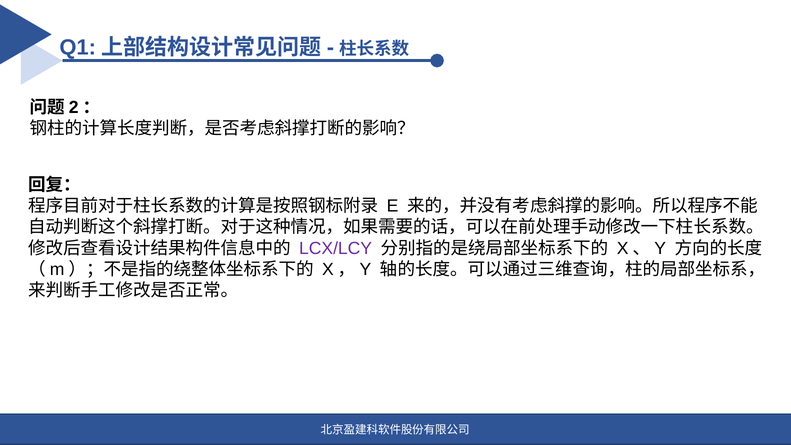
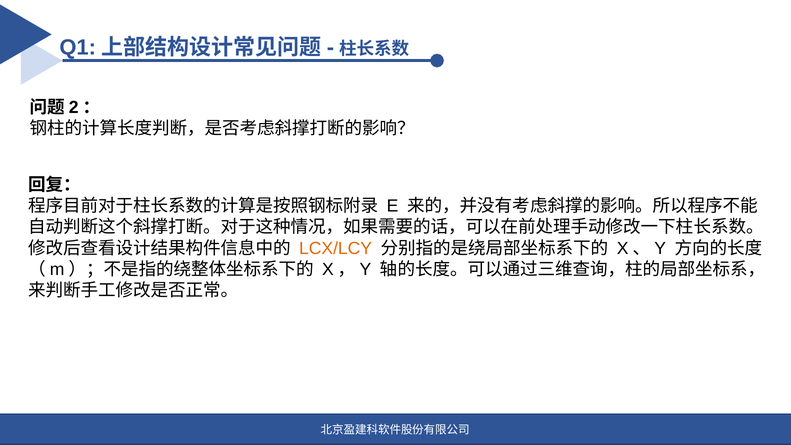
LCX/LCY colour: purple -> orange (336, 248)
